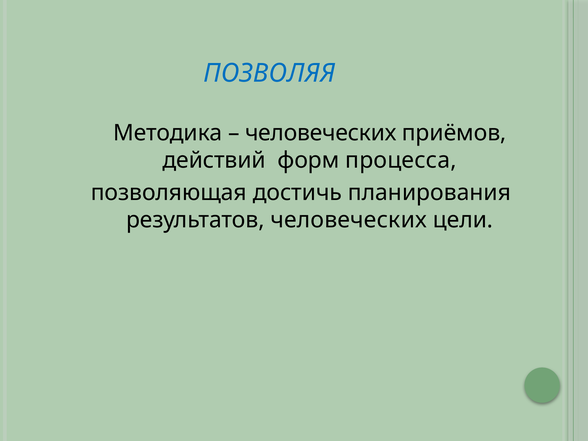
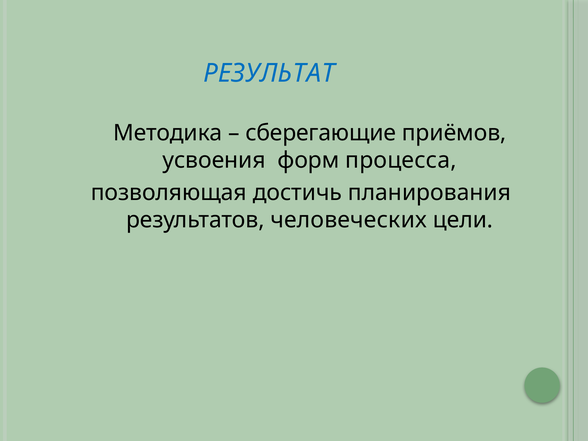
ПОЗВОЛЯЯ: ПОЗВОЛЯЯ -> РЕЗУЛЬТАТ (269, 73)
человеческих: человеческих -> сберегающие (321, 133)
действий: действий -> усвоения (214, 160)
